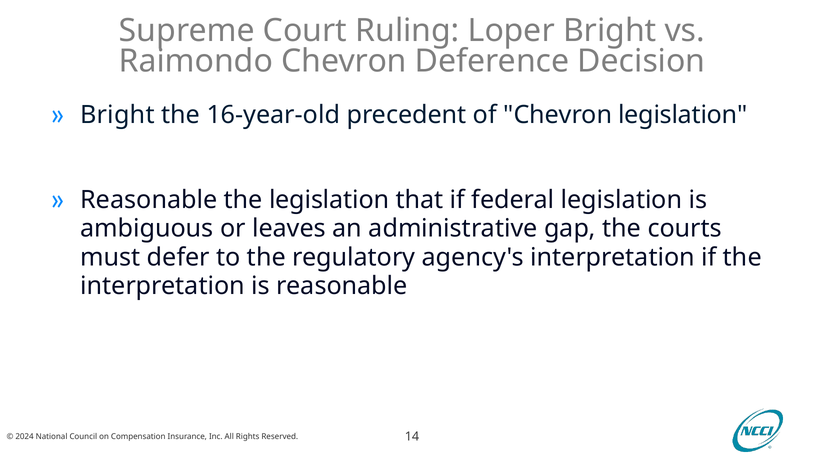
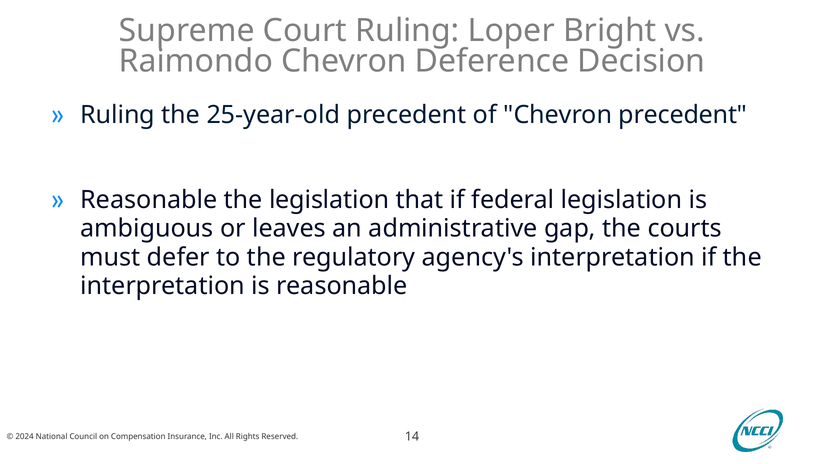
Bright: Bright -> Ruling (118, 115)
16-year-old: 16-year-old -> 25-year-old (273, 115)
Chevron legislation: legislation -> precedent (683, 115)
